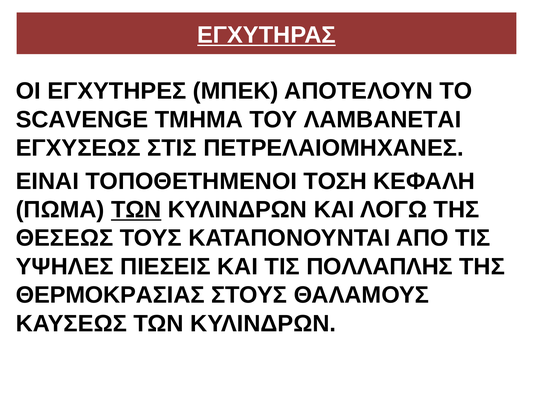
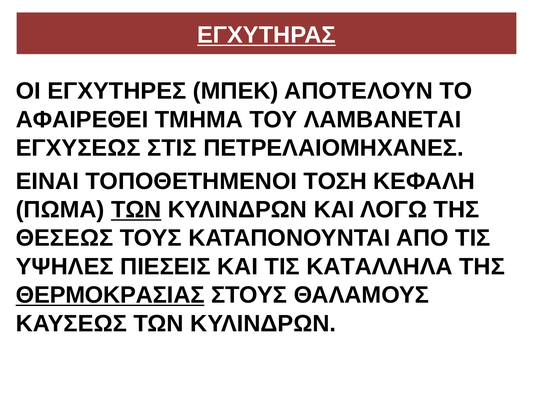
SCAVENGE: SCAVENGE -> ΑΦΑΙΡΕΘΕΙ (82, 120)
ΠΟΛΛΑΠΛΗΣ: ΠΟΛΛΑΠΛΗΣ -> ΚΑΤΑΛΛΗΛΑ (380, 266)
ΘΕΡΜΟΚΡΑΣΙΑΣ underline: none -> present (110, 295)
